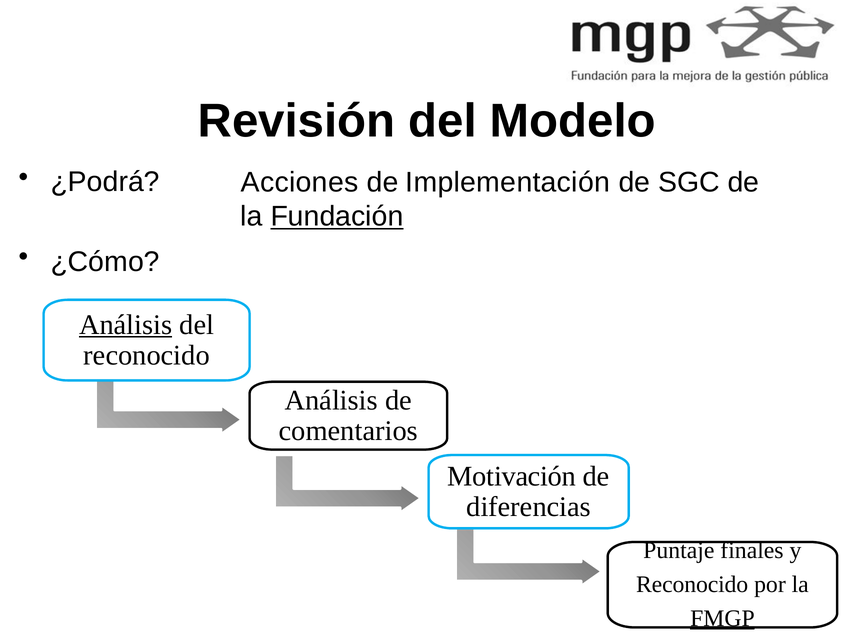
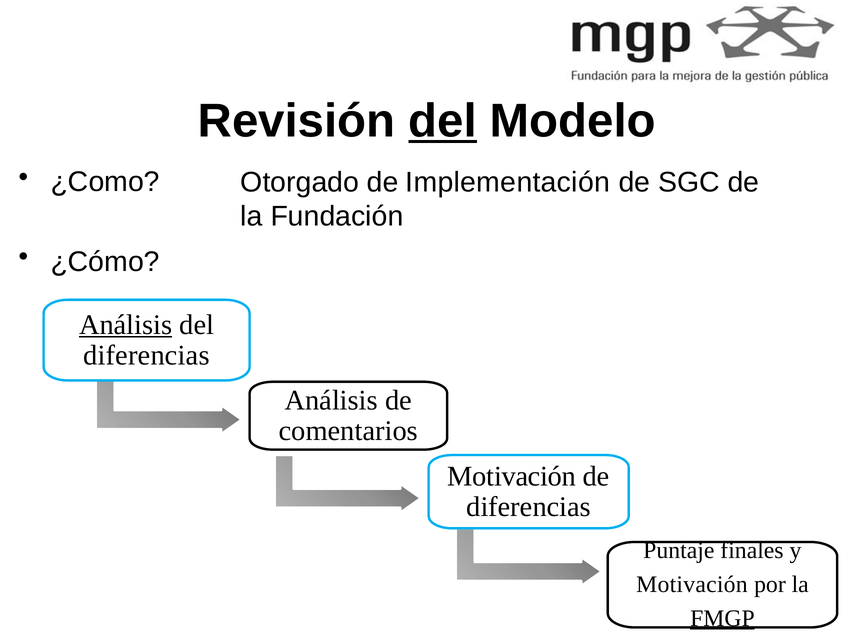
del underline: none -> present (443, 121)
¿Podrá: ¿Podrá -> ¿Como (105, 182)
Acciones: Acciones -> Otorgado (300, 182)
Fundación underline: present -> none (337, 217)
reconocido: reconocido -> diferencias (147, 356)
Reconocido: Reconocido -> Motivación (692, 585)
